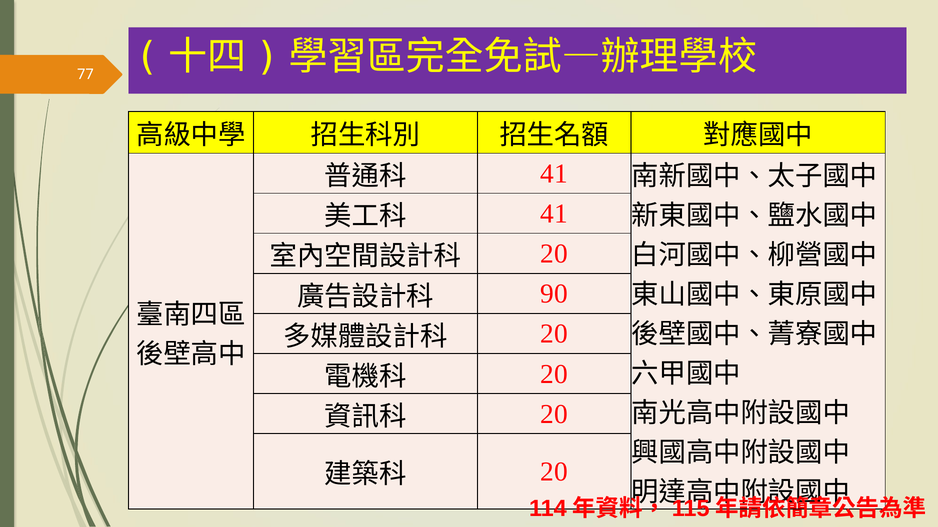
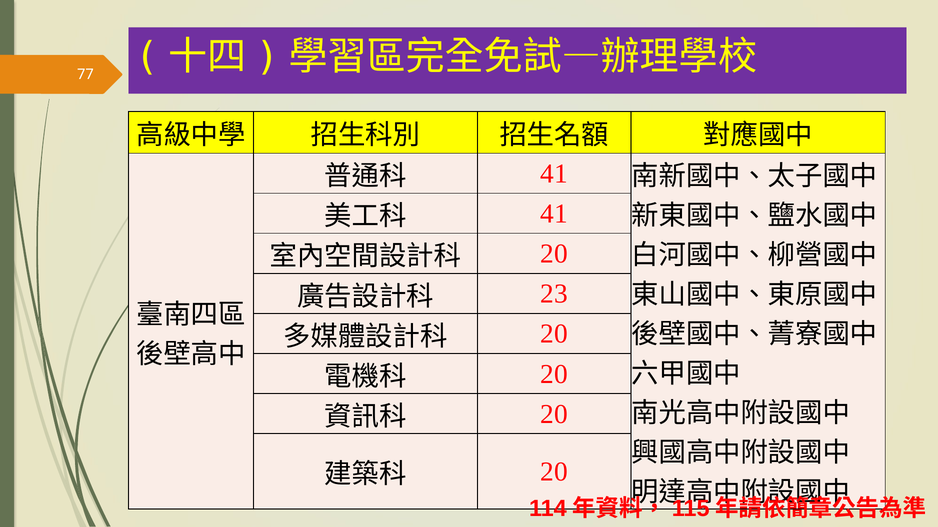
90: 90 -> 23 (554, 294)
